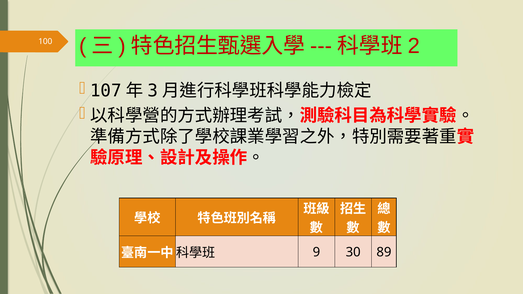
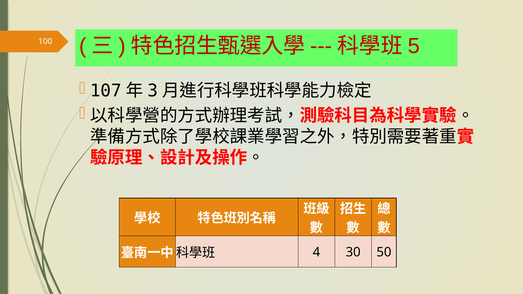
2: 2 -> 5 (414, 46)
9: 9 -> 4 (316, 252)
89: 89 -> 50 (384, 252)
